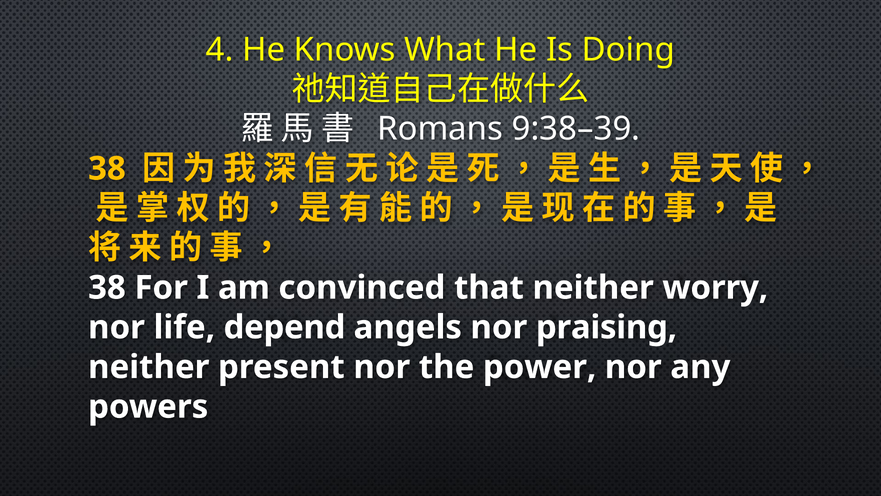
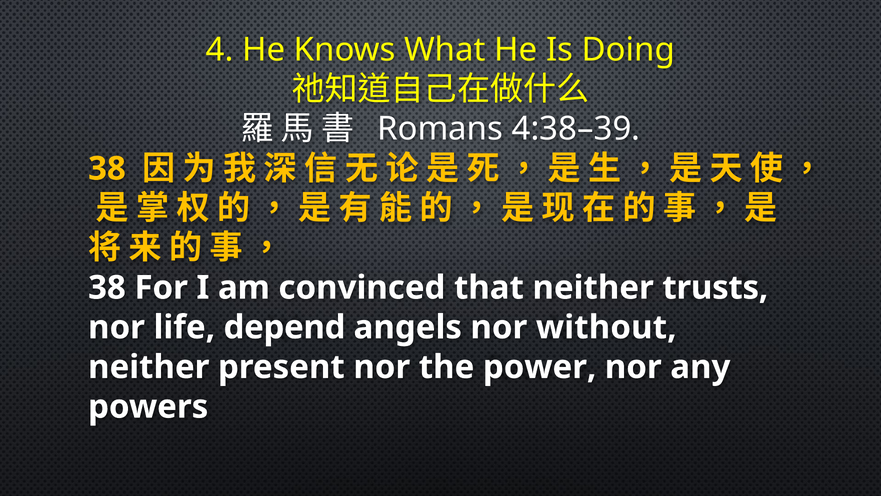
9:38–39: 9:38–39 -> 4:38–39 (576, 129)
worry: worry -> trusts (715, 287)
praising: praising -> without (606, 327)
